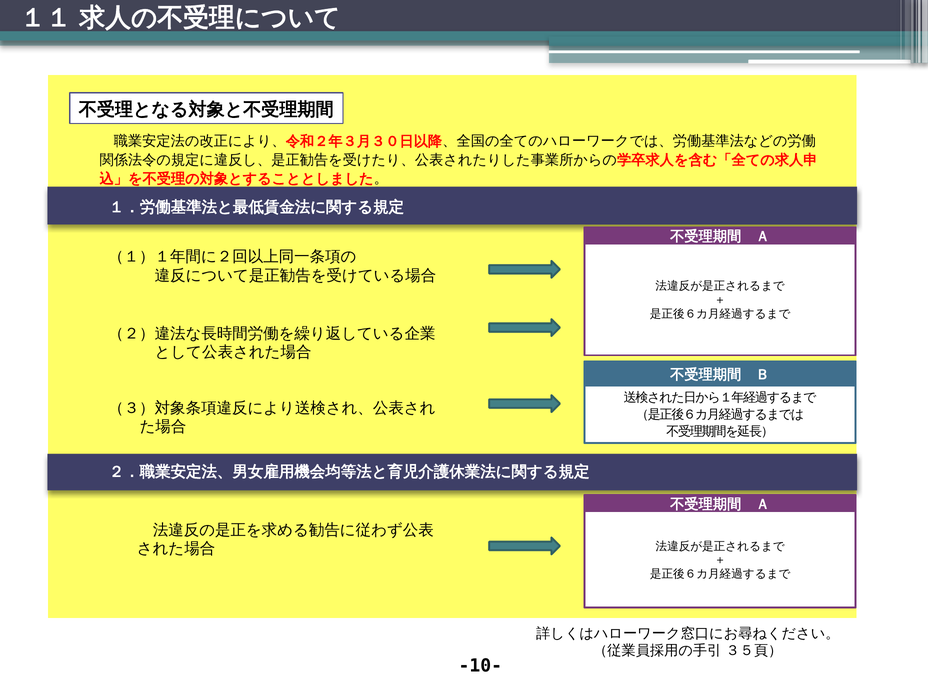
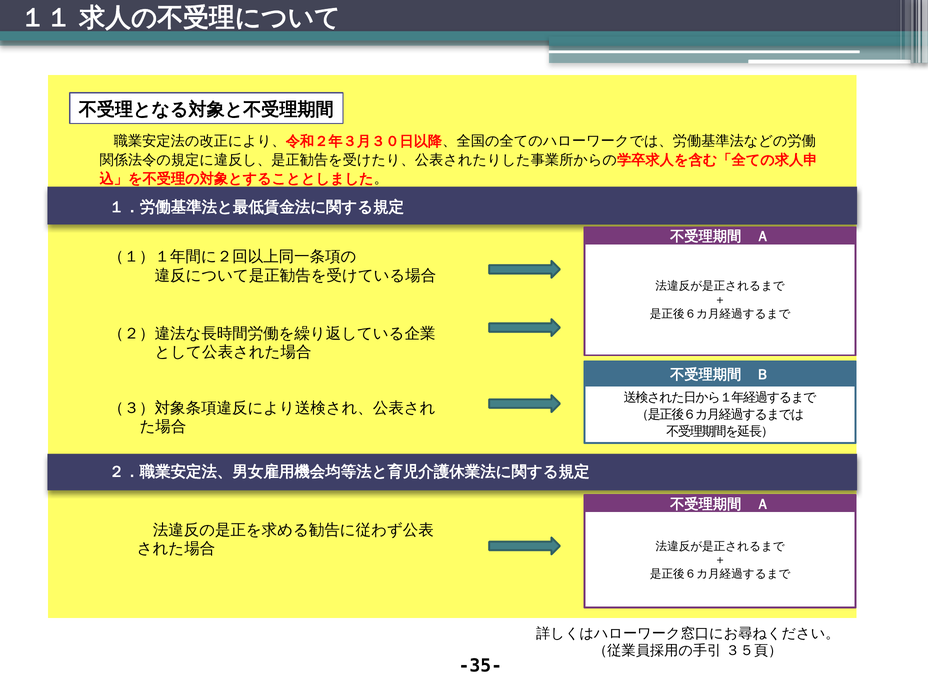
-10-: -10- -> -35- (480, 666)
